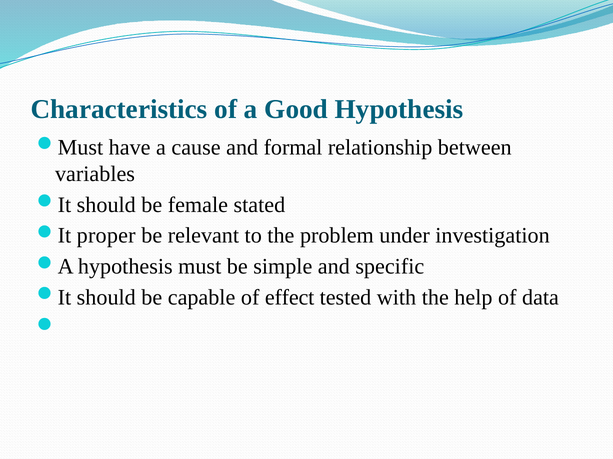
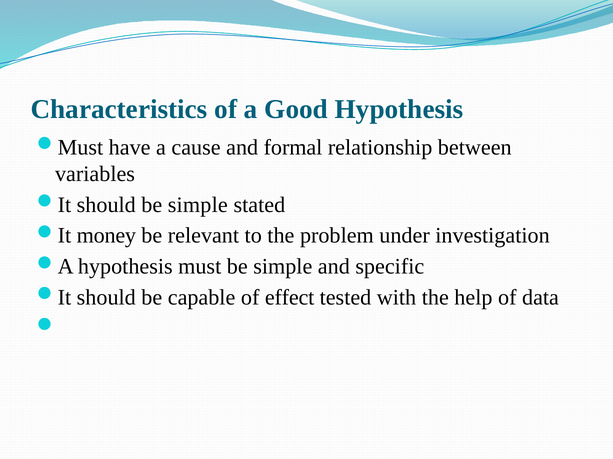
should be female: female -> simple (198, 205)
proper: proper -> money (106, 236)
